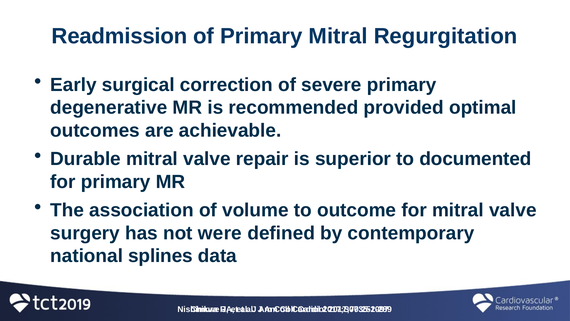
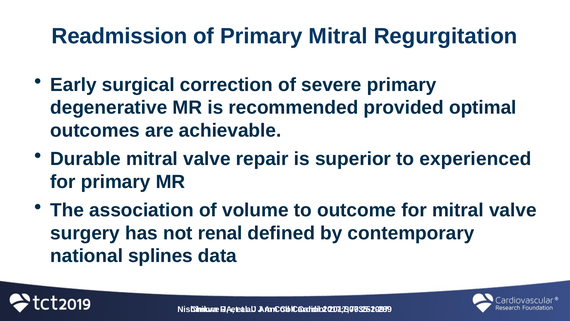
documented: documented -> experienced (475, 159)
were: were -> renal (220, 233)
